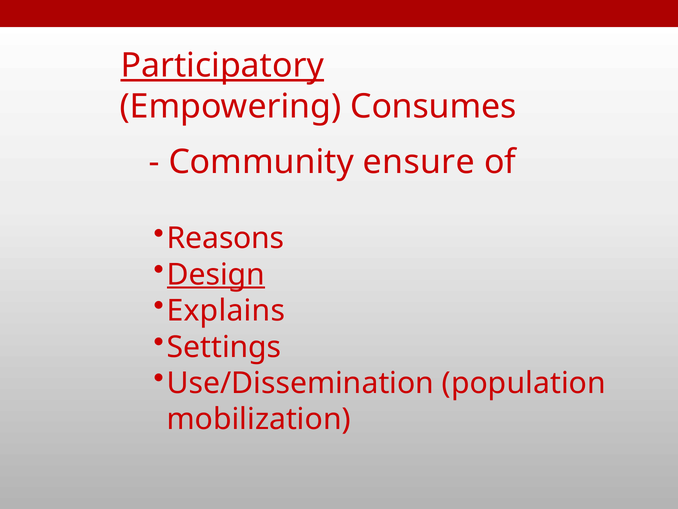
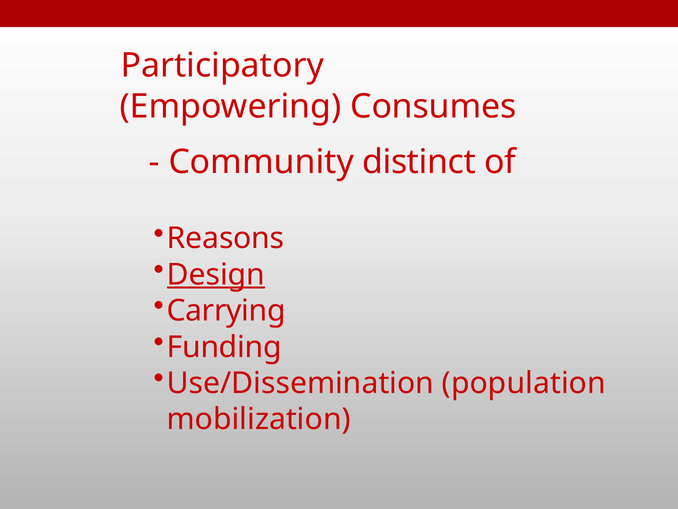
Participatory underline: present -> none (222, 66)
ensure: ensure -> distinct (419, 162)
Explains: Explains -> Carrying (226, 311)
Settings: Settings -> Funding (224, 347)
